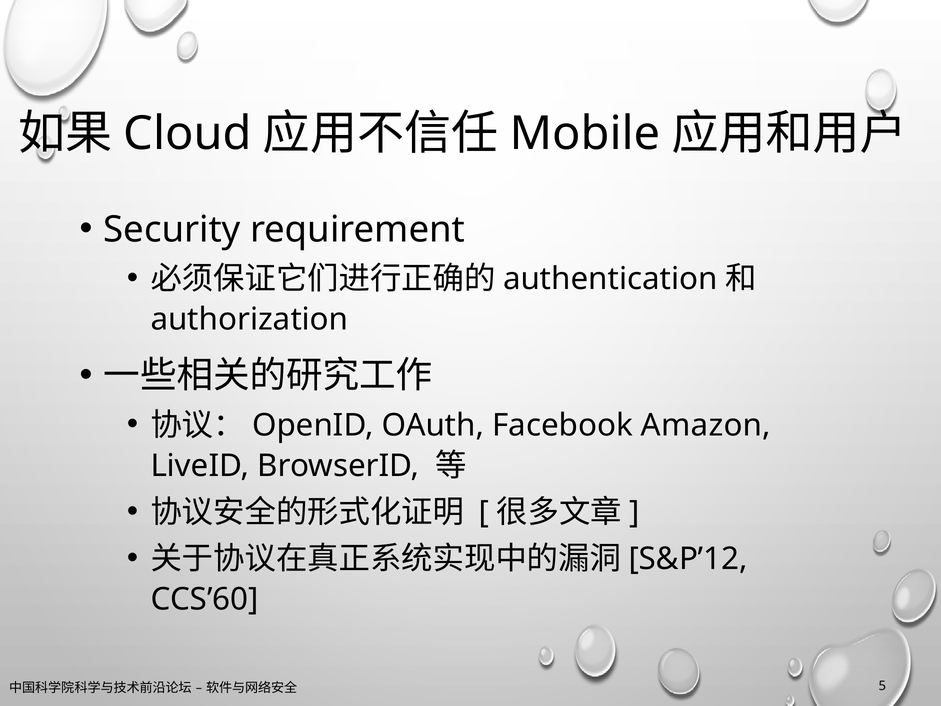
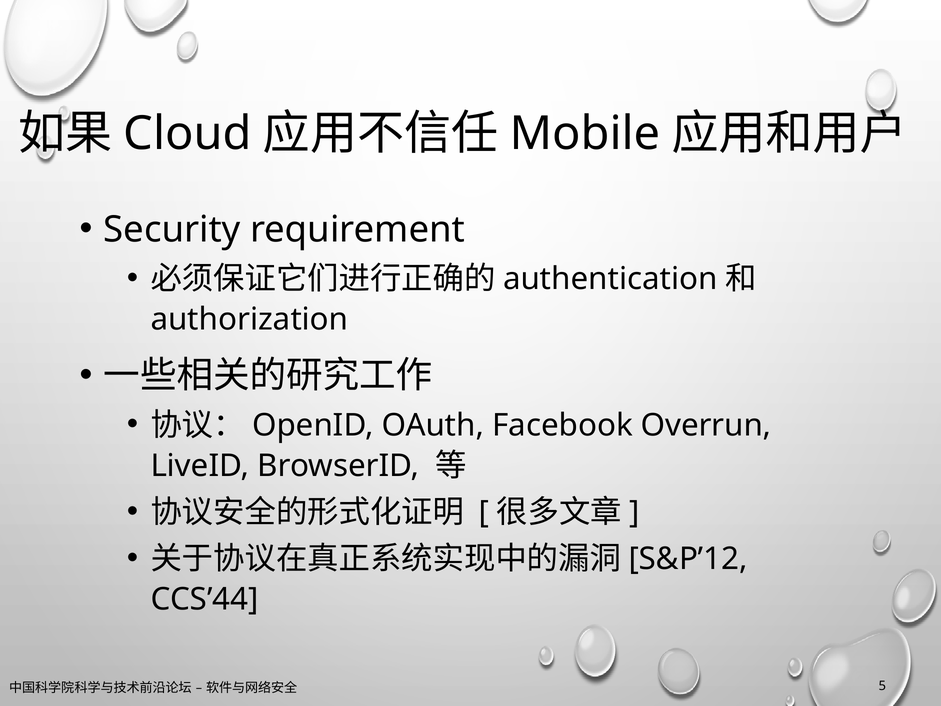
Amazon: Amazon -> Overrun (706, 425)
CCS’60: CCS’60 -> CCS’44 (204, 599)
